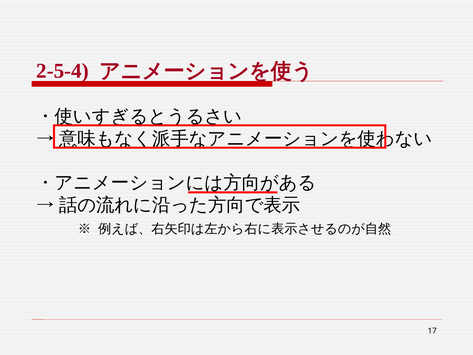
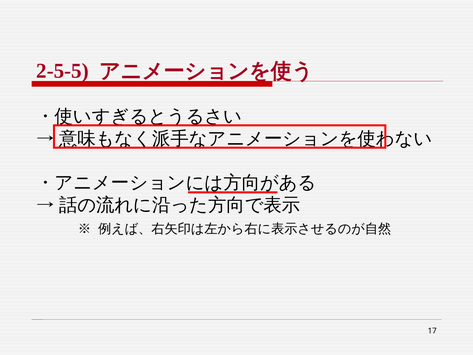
2-5-4: 2-5-4 -> 2-5-5 (63, 71)
